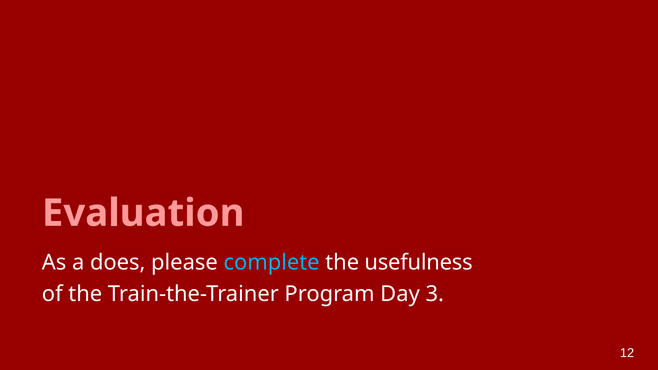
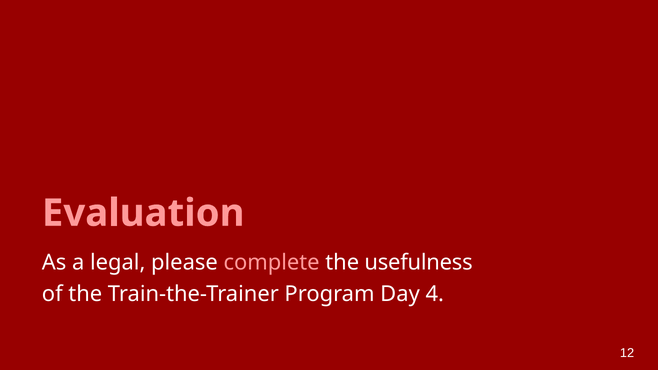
does: does -> legal (118, 263)
complete colour: light blue -> pink (272, 263)
3: 3 -> 4 (435, 294)
